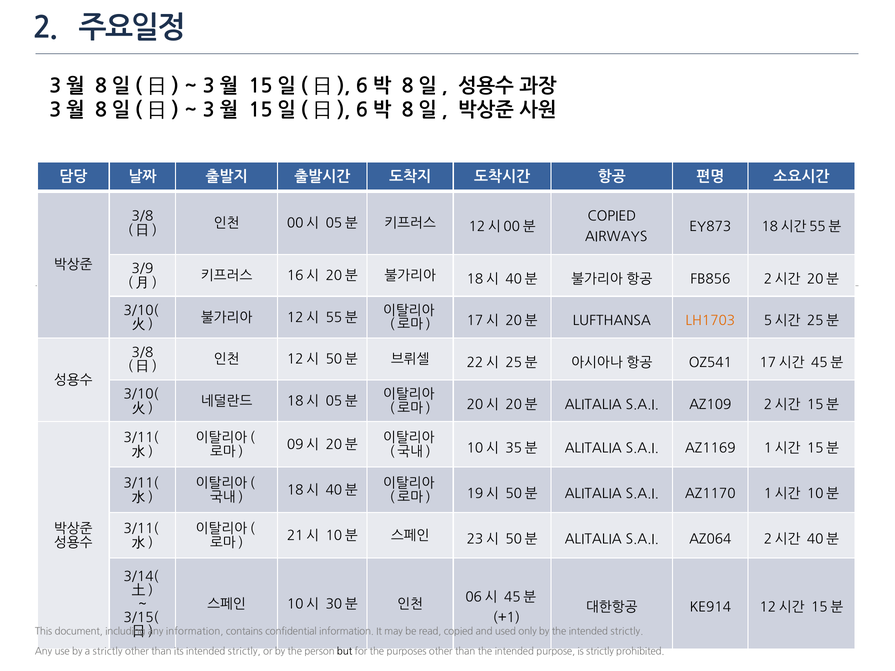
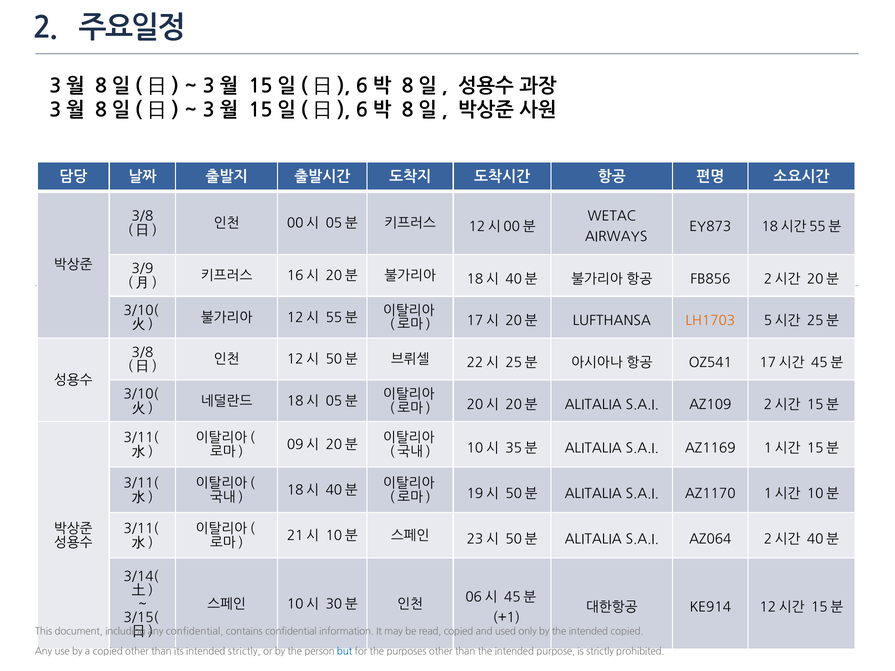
COPIED: COPIED -> WETAC (612, 216)
any information: information -> confidential (195, 632)
the intended strictly: strictly -> copied (627, 632)
a strictly: strictly -> copied (108, 652)
but colour: black -> blue (345, 652)
